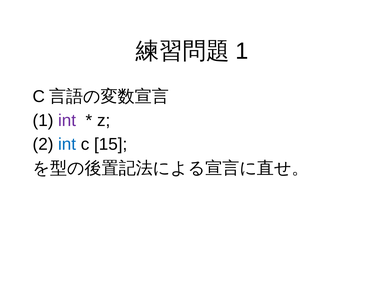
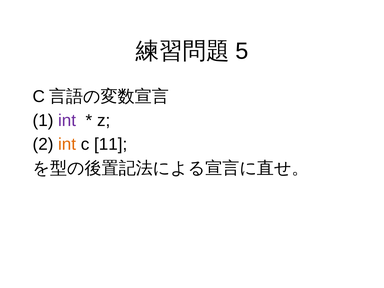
1: 1 -> 5 (242, 51)
int colour: blue -> orange (67, 144)
15: 15 -> 11 (111, 144)
